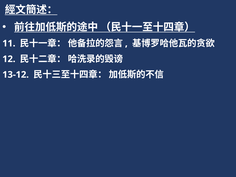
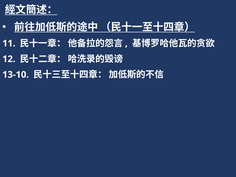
13-12: 13-12 -> 13-10 (16, 75)
